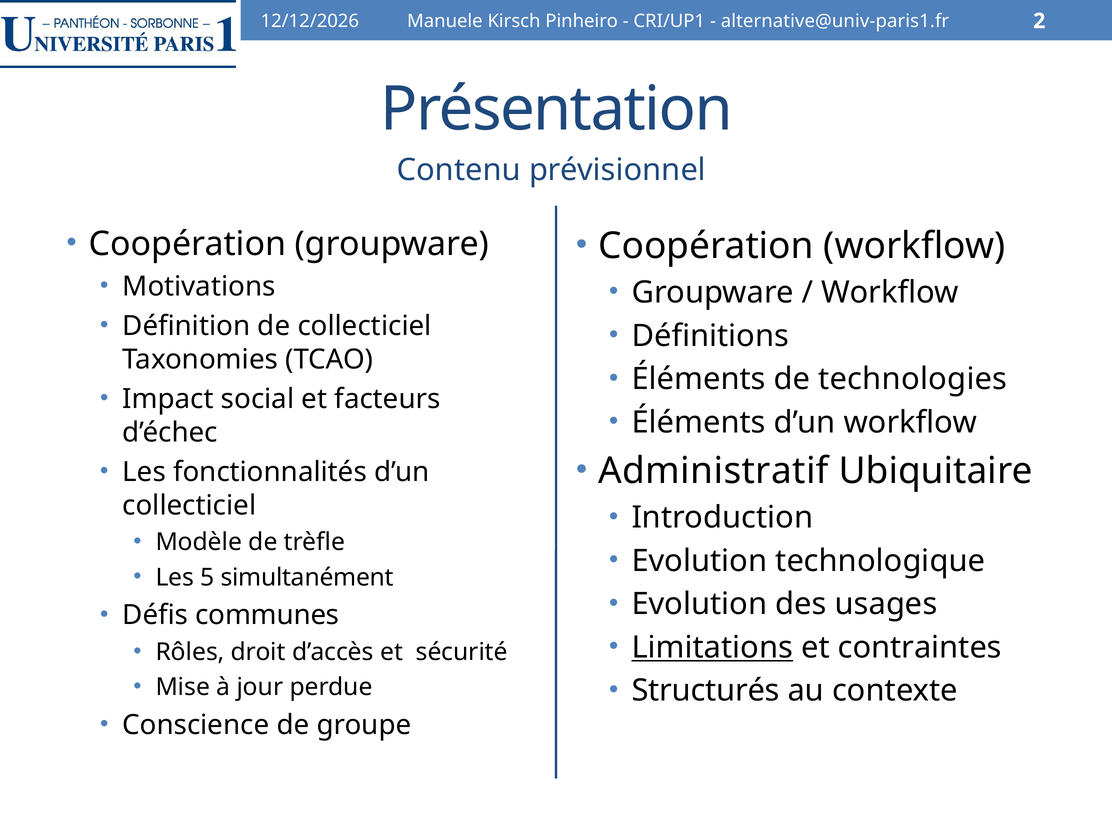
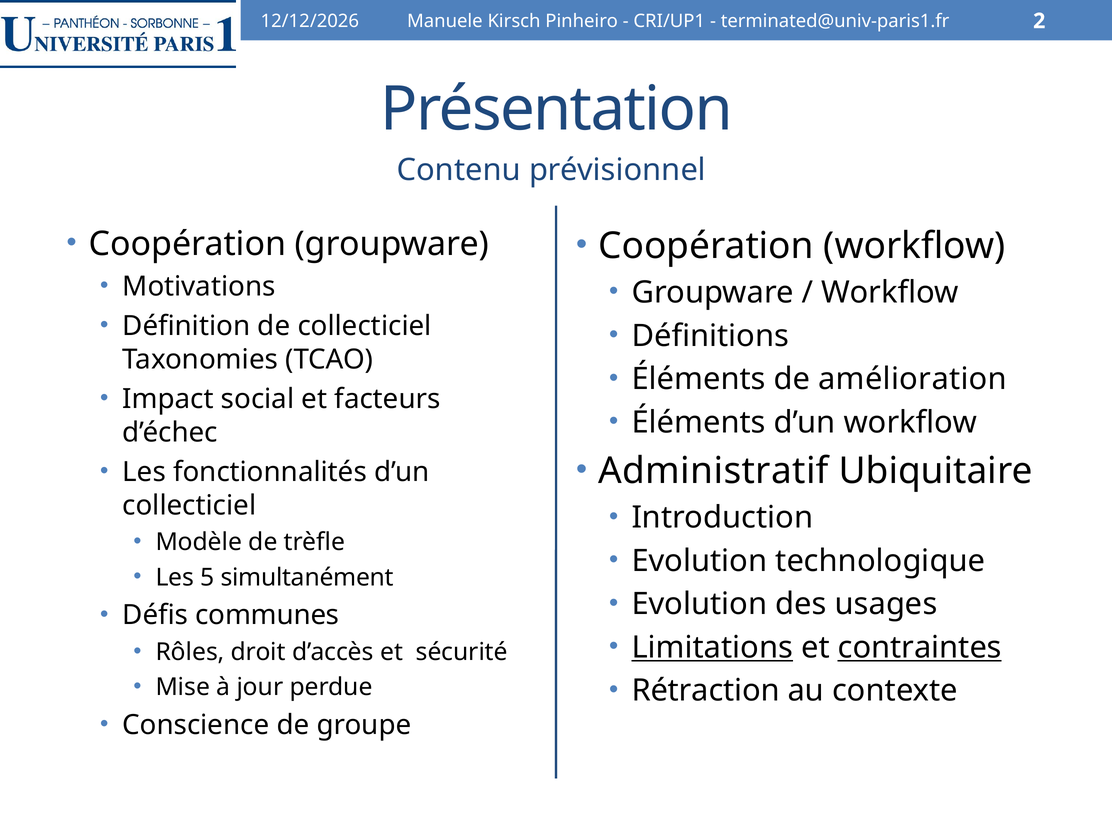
alternative@univ-paris1.fr: alternative@univ-paris1.fr -> terminated@univ-paris1.fr (835, 21)
technologies: technologies -> amélioration (913, 379)
contraintes underline: none -> present (920, 648)
Structurés: Structurés -> Rétraction (706, 691)
